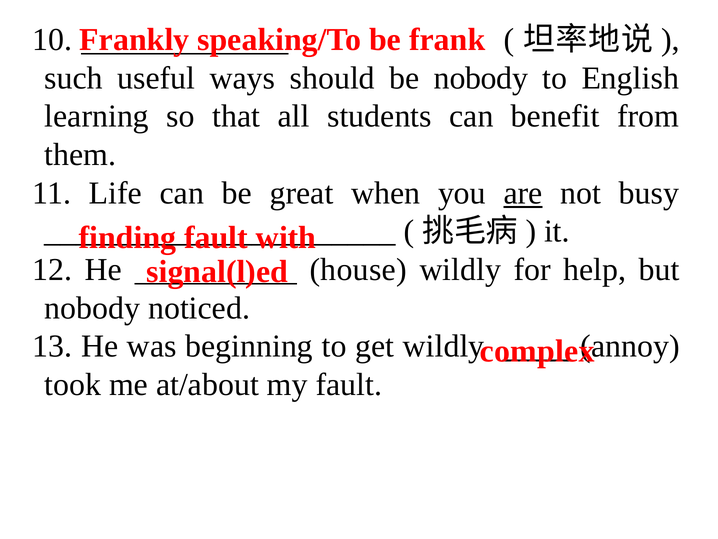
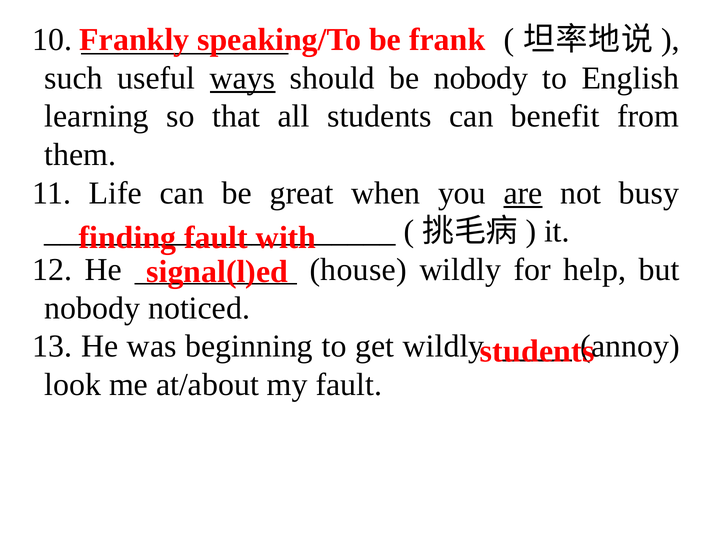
ways underline: none -> present (243, 78)
complex: complex -> students (537, 351)
took: took -> look (73, 384)
